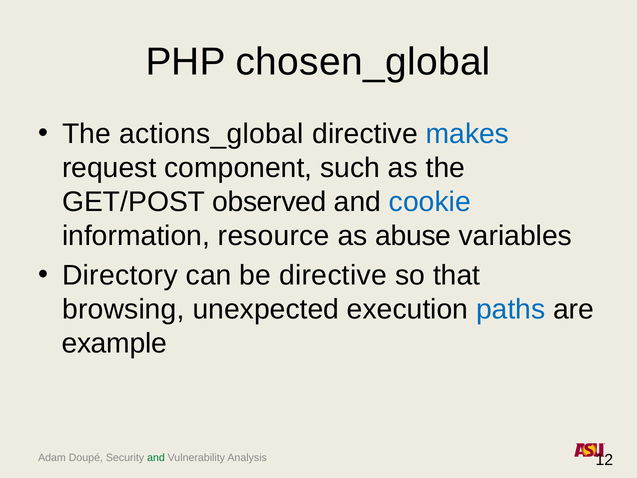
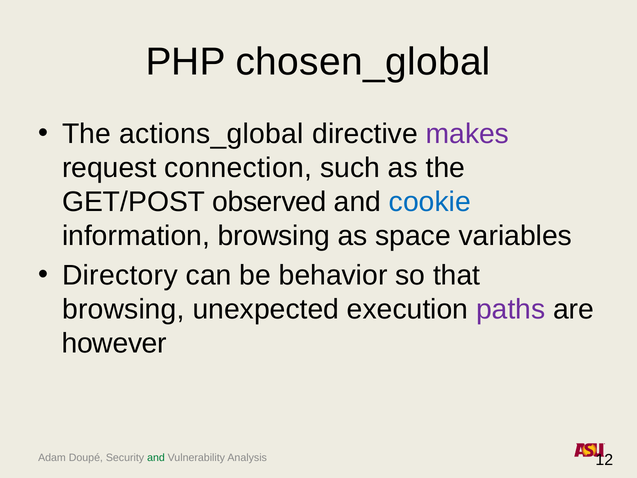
makes colour: blue -> purple (467, 134)
component: component -> connection (238, 168)
information resource: resource -> browsing (274, 236)
abuse: abuse -> space (413, 236)
be directive: directive -> behavior (333, 275)
paths colour: blue -> purple (511, 309)
example: example -> however (114, 343)
